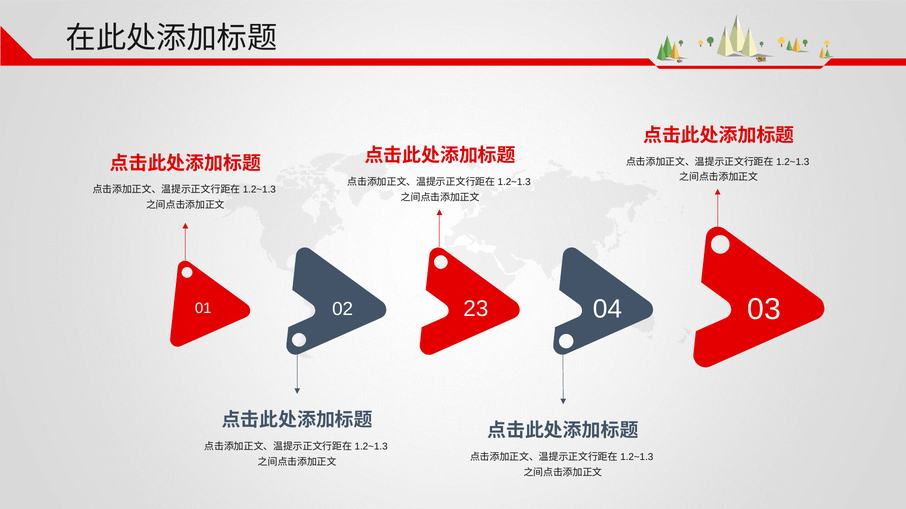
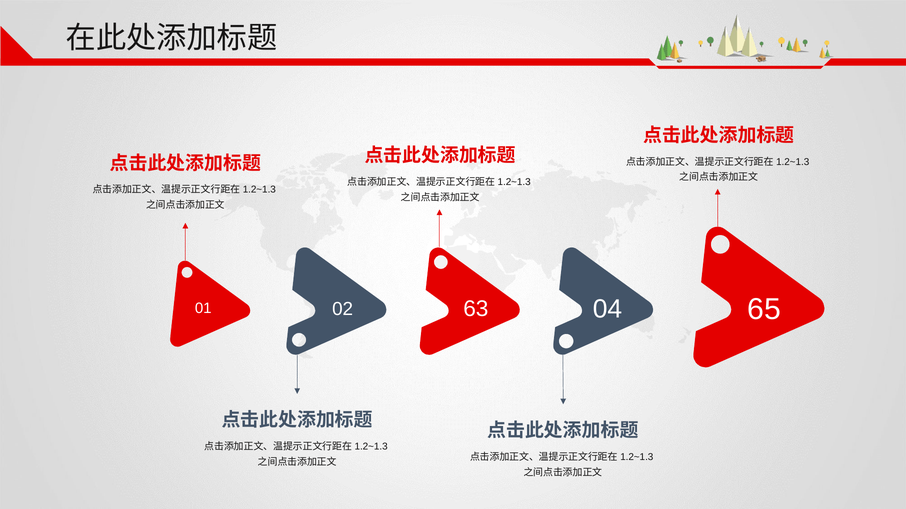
23: 23 -> 63 (476, 309)
03: 03 -> 65 (764, 310)
